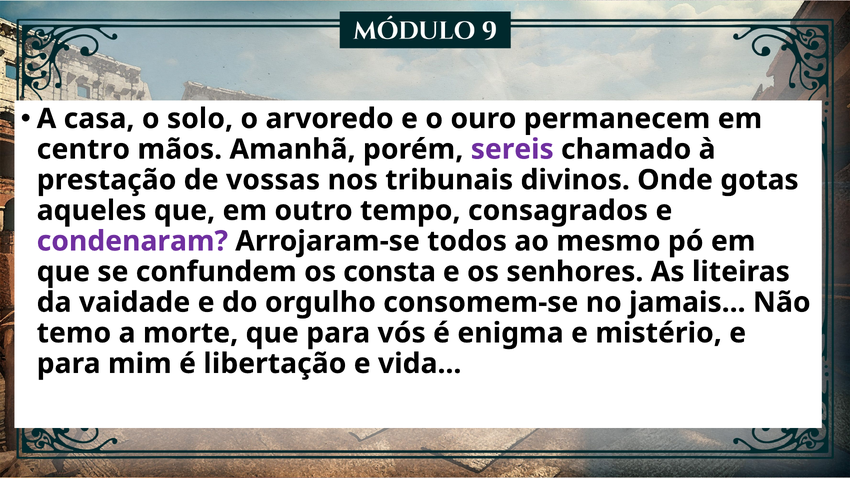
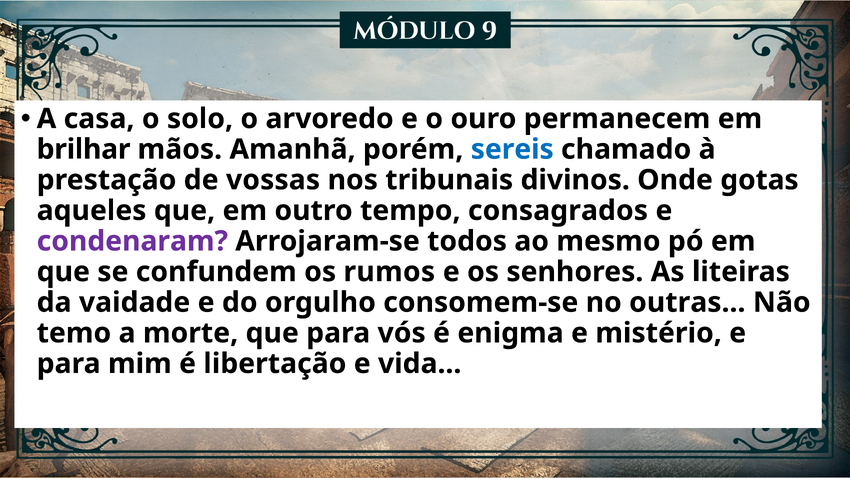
centro: centro -> brilhar (84, 149)
sereis colour: purple -> blue (512, 149)
consta: consta -> rumos (389, 272)
jamais: jamais -> outras (687, 302)
